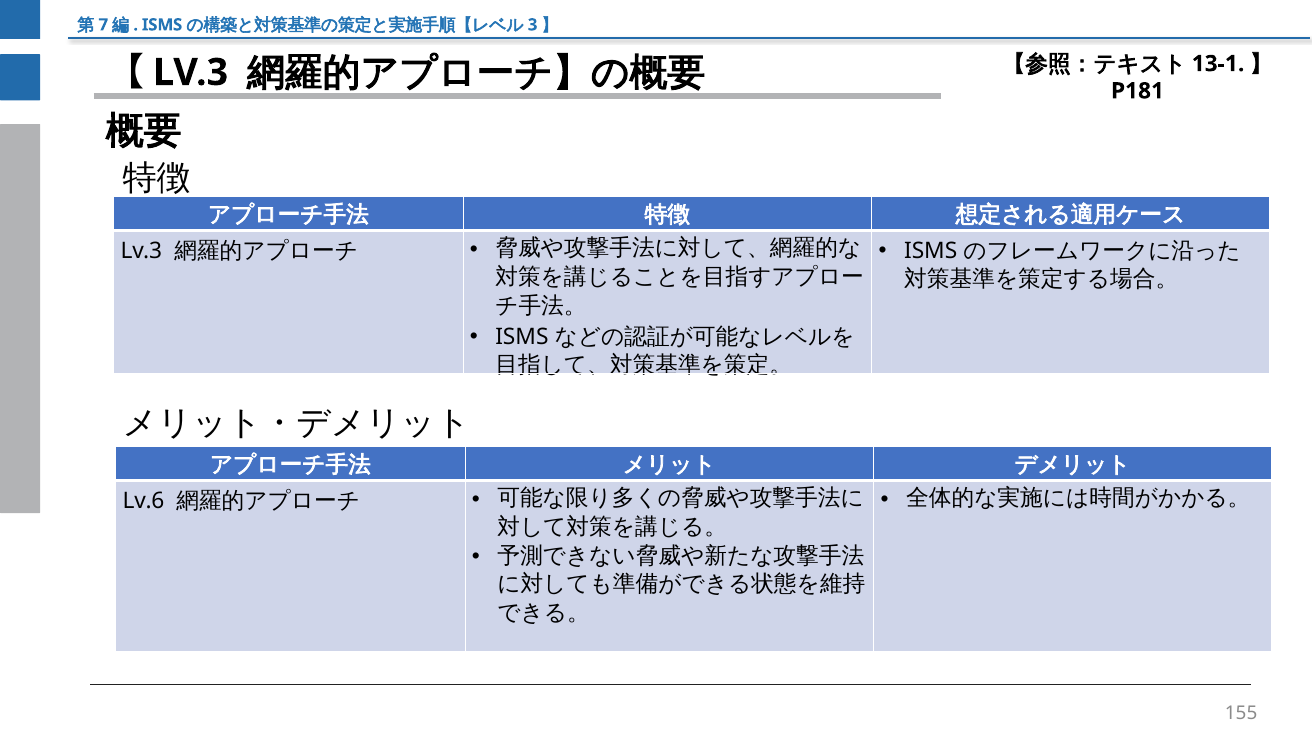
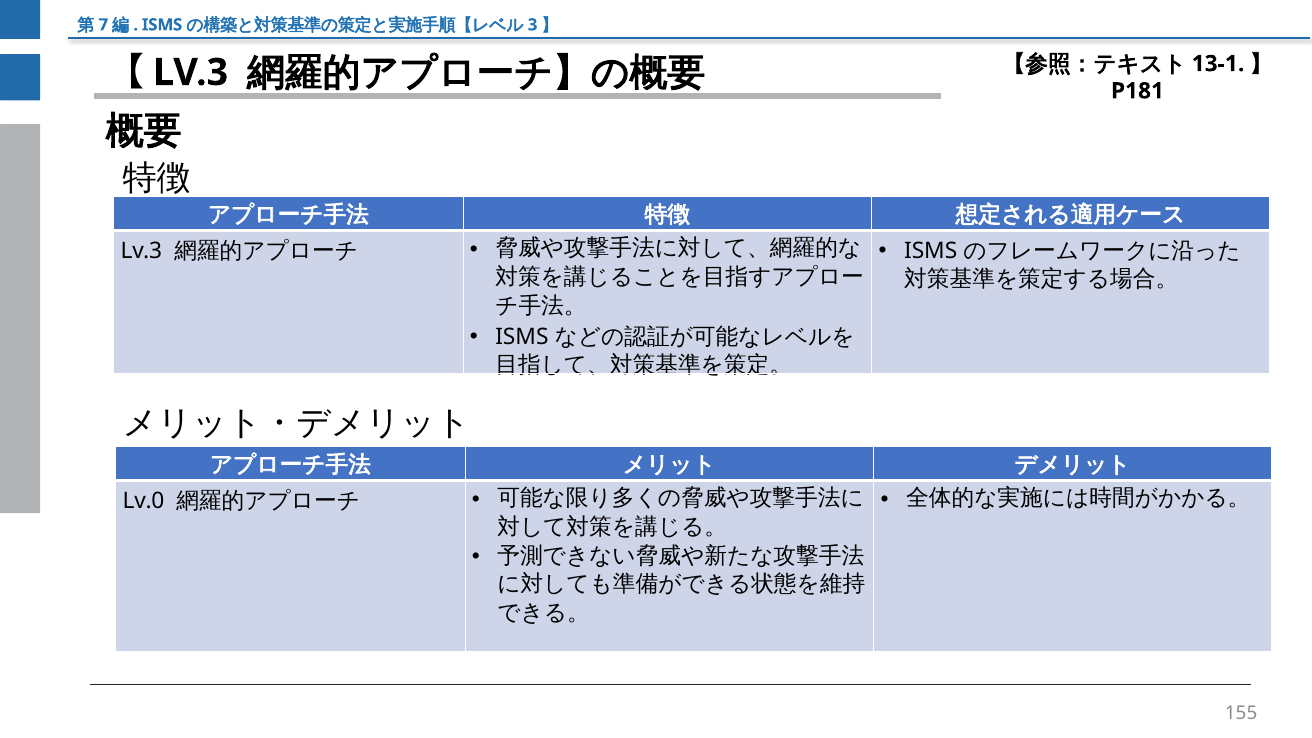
Lv.6: Lv.6 -> Lv.0 (144, 501)
